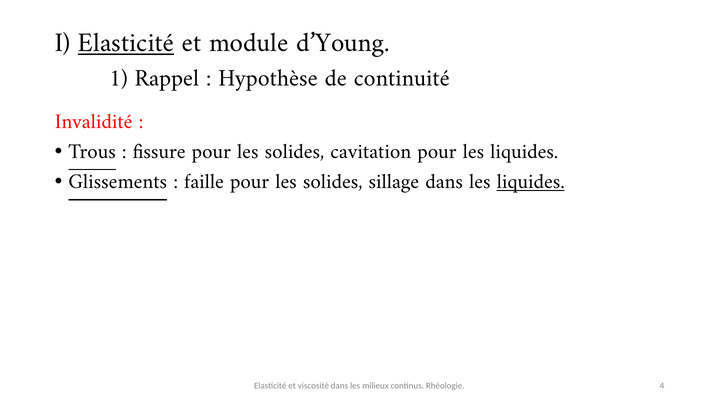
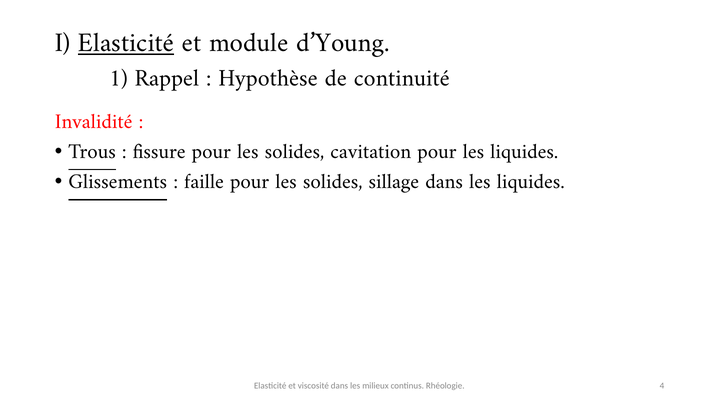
liquides underline: present -> none (531, 182)
